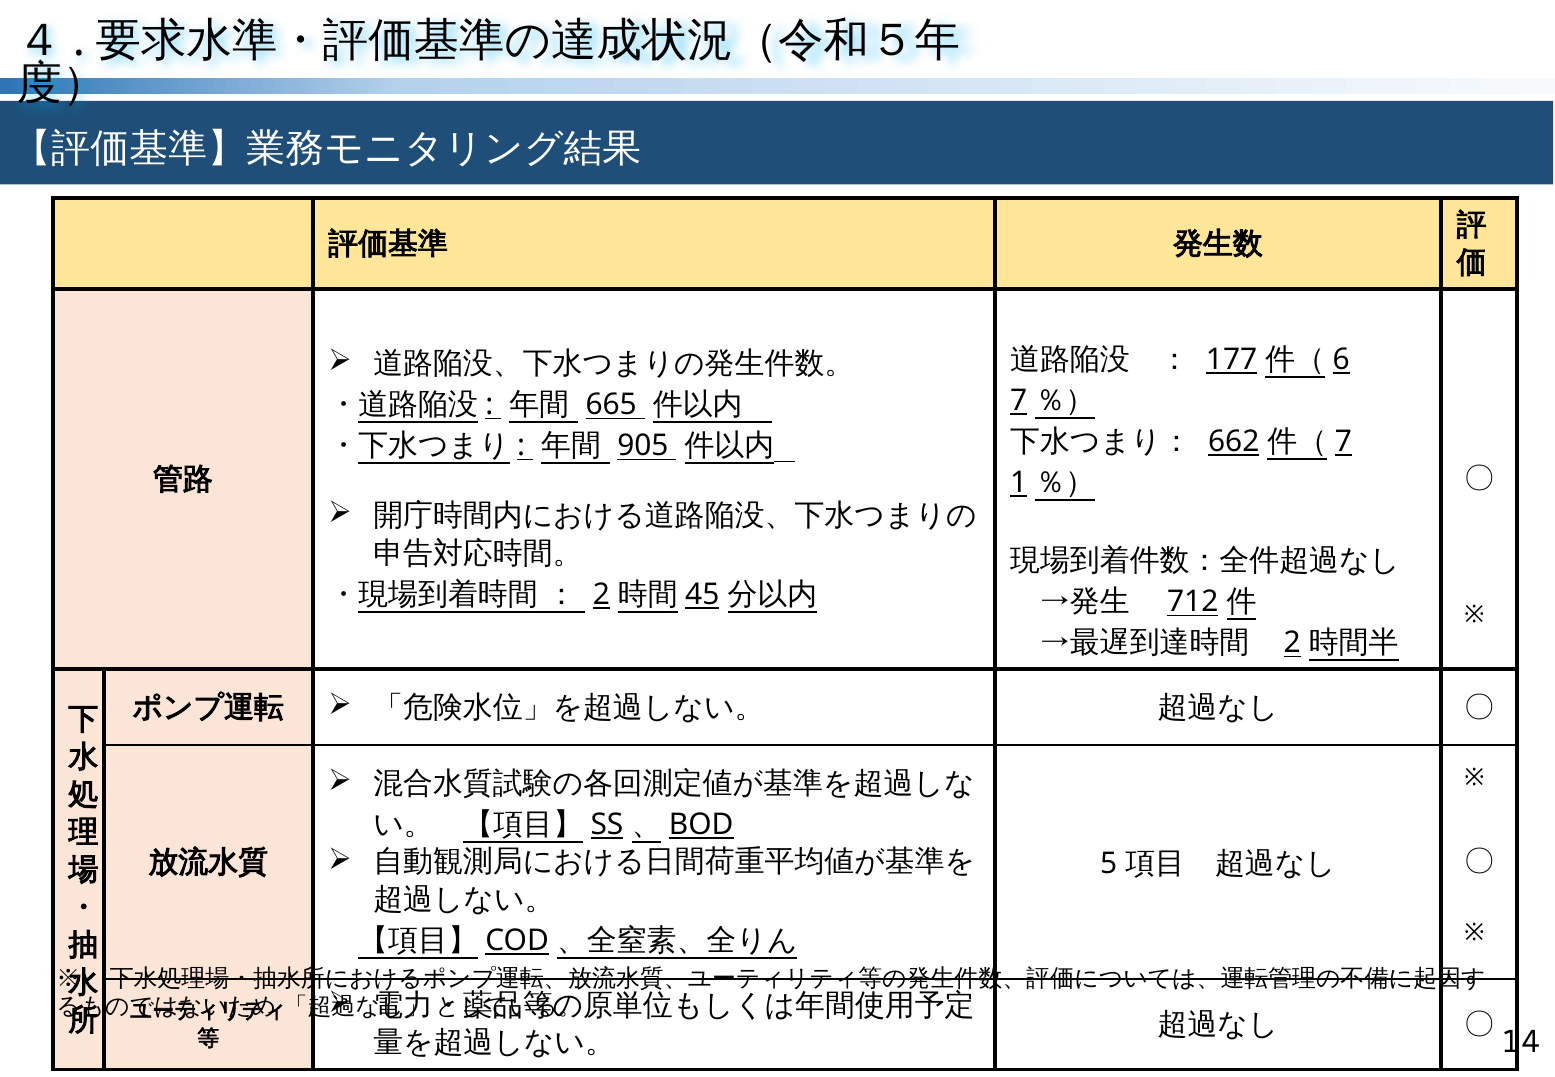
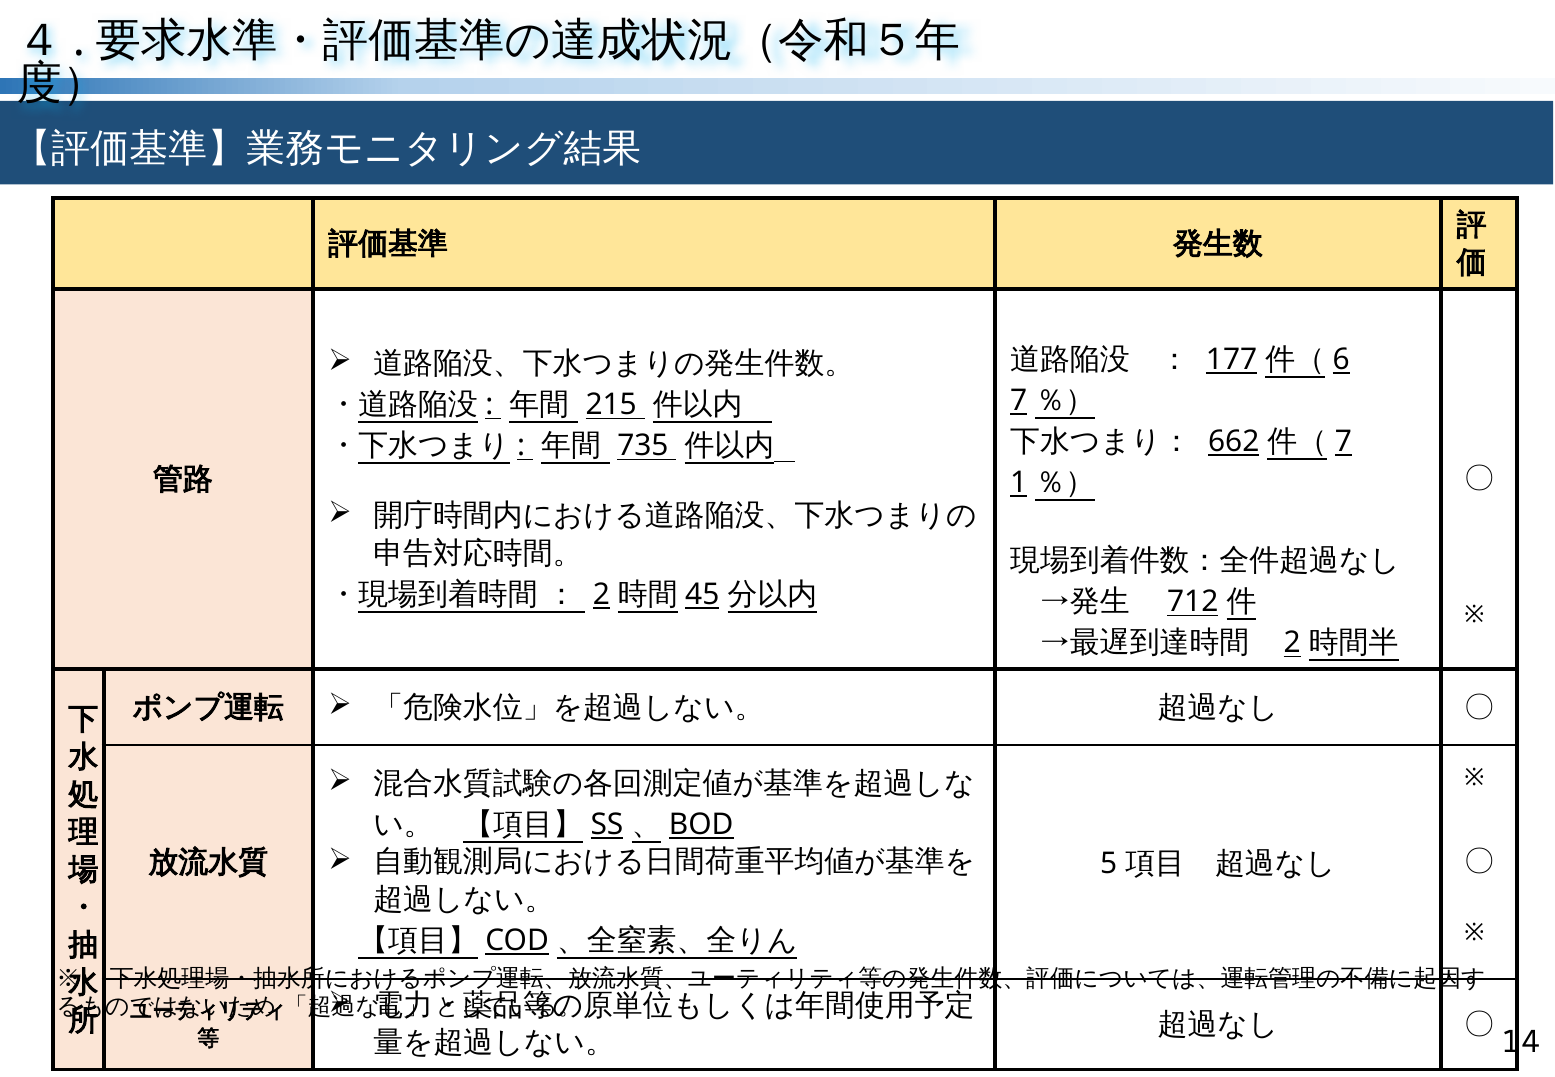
665: 665 -> 215 (611, 405)
905: 905 -> 735 (643, 445)
